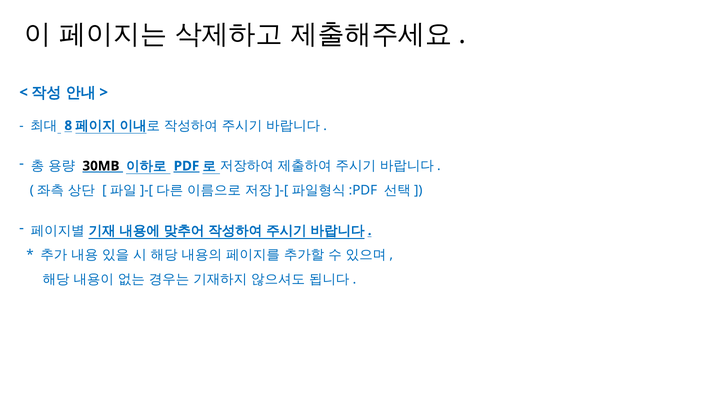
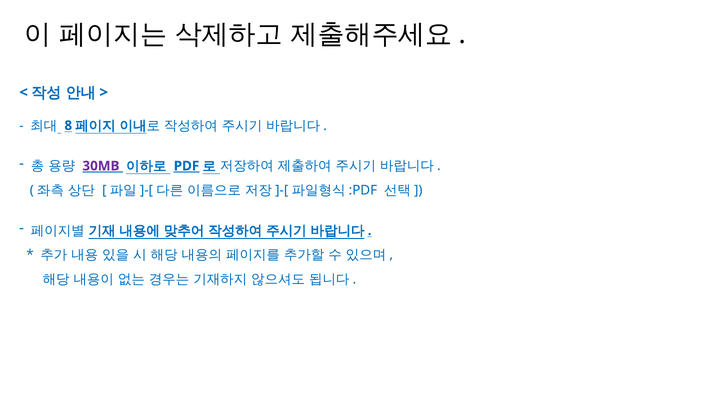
30MB colour: black -> purple (101, 166)
